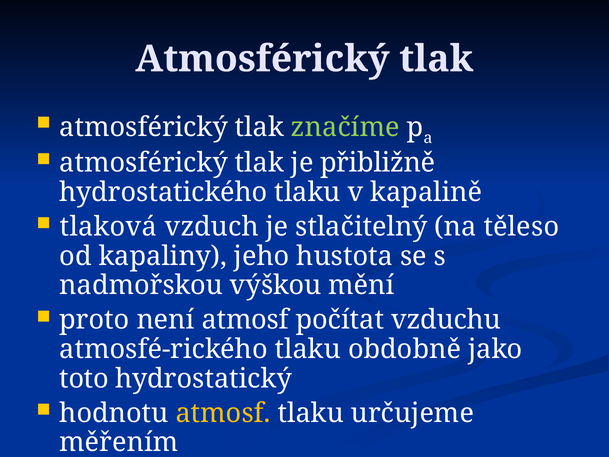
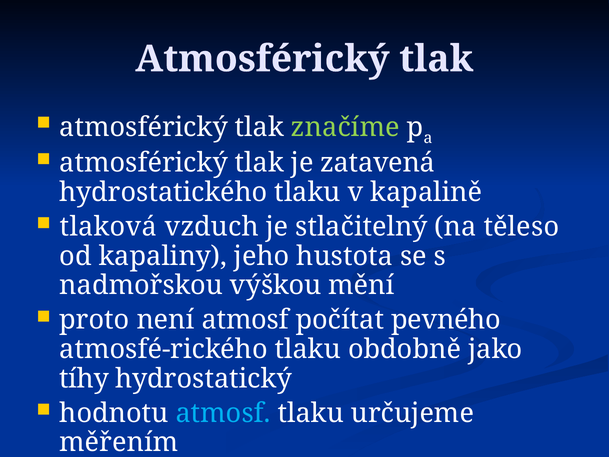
přibližně: přibližně -> zatavená (378, 163)
vzduchu: vzduchu -> pevného (446, 320)
toto: toto -> tíhy (84, 378)
atmosf colour: yellow -> light blue (223, 413)
